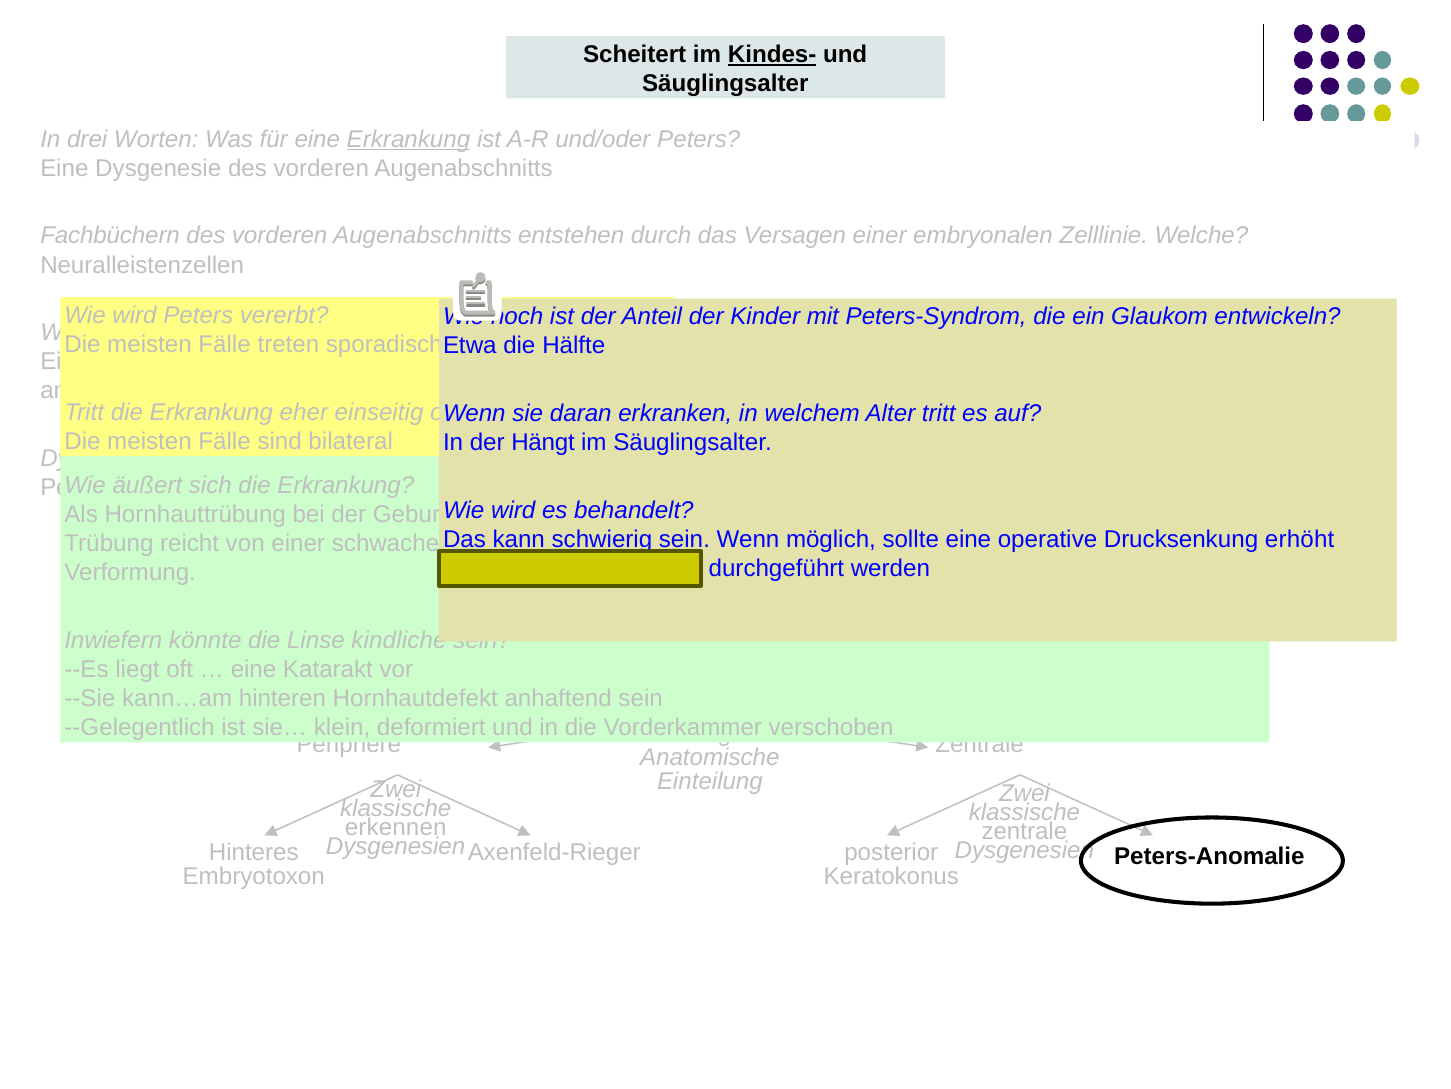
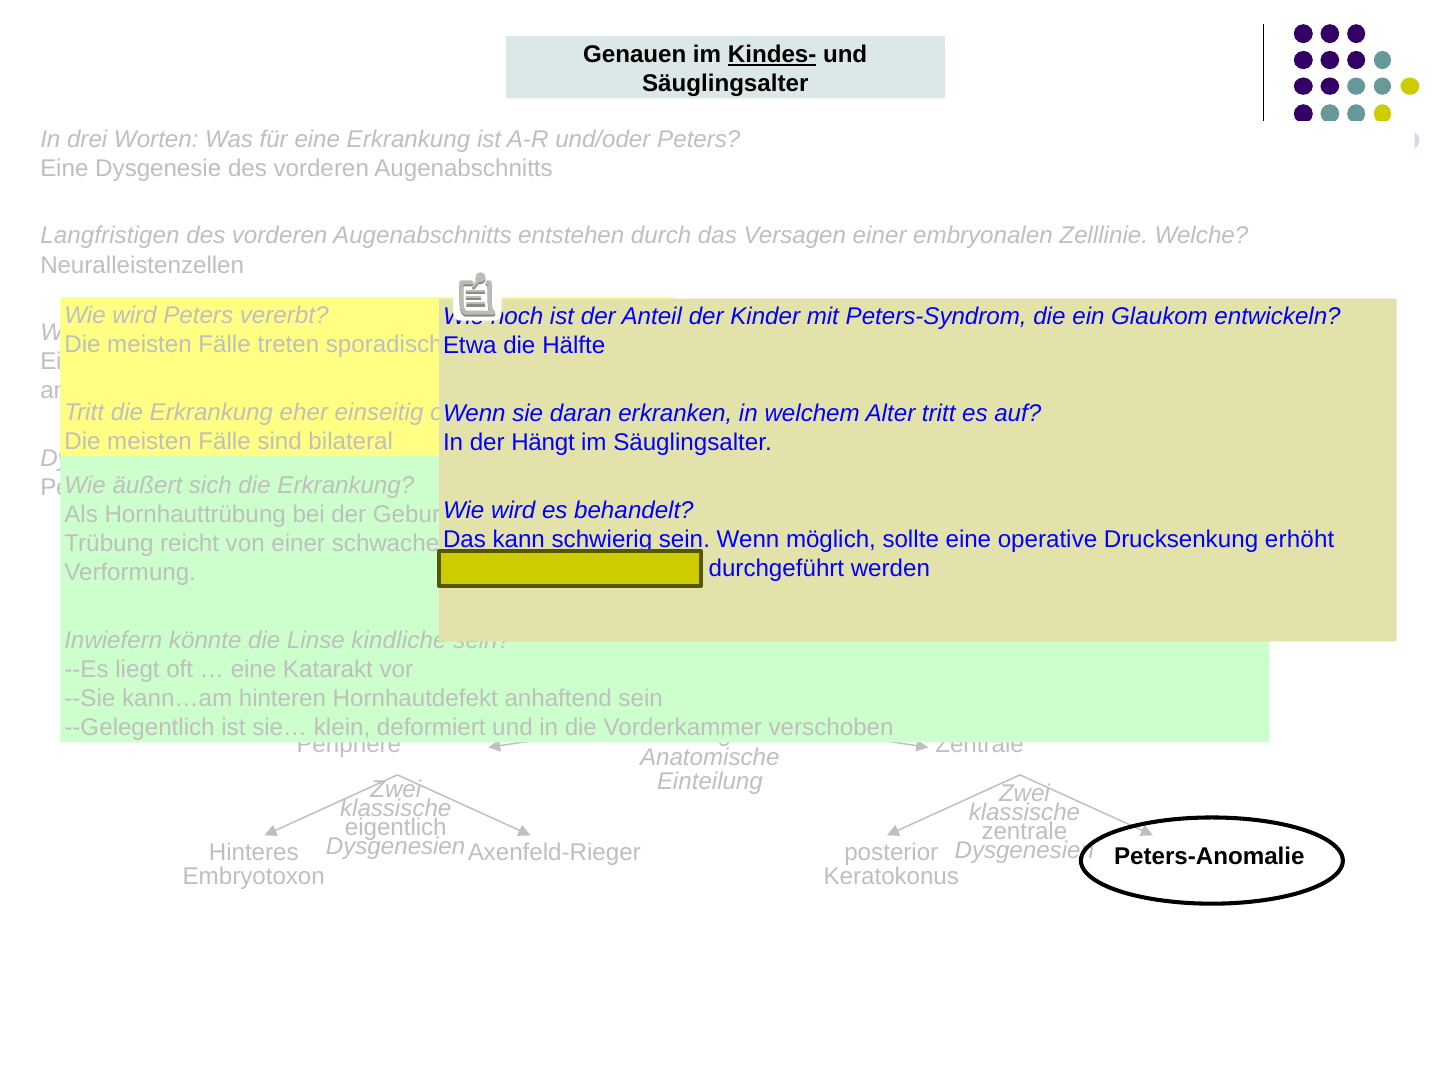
Scheitert: Scheitert -> Genauen (635, 54)
Erkrankung underline: present -> none (409, 139)
Fachbüchern: Fachbüchern -> Langfristigen (110, 236)
erkennen: erkennen -> eigentlich (396, 827)
